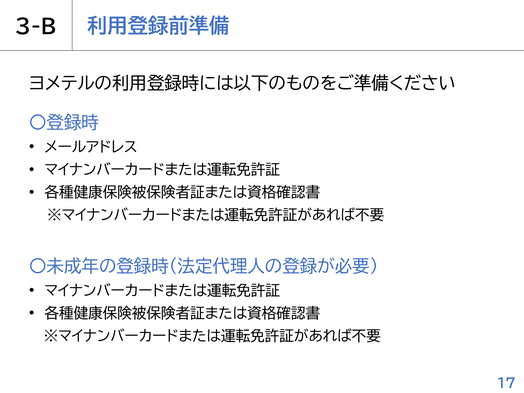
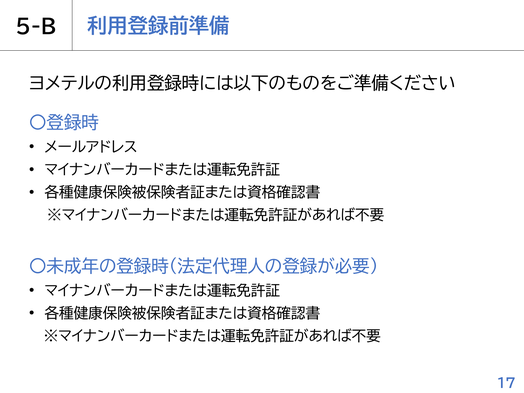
3-B: 3-B -> 5-B (36, 27)
